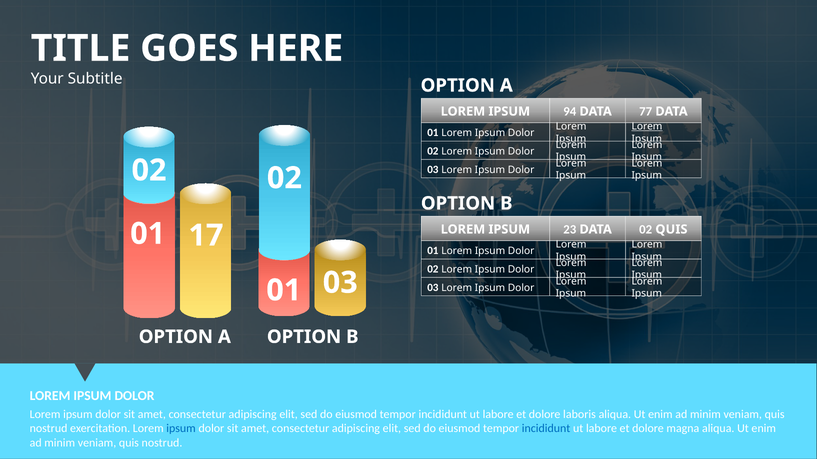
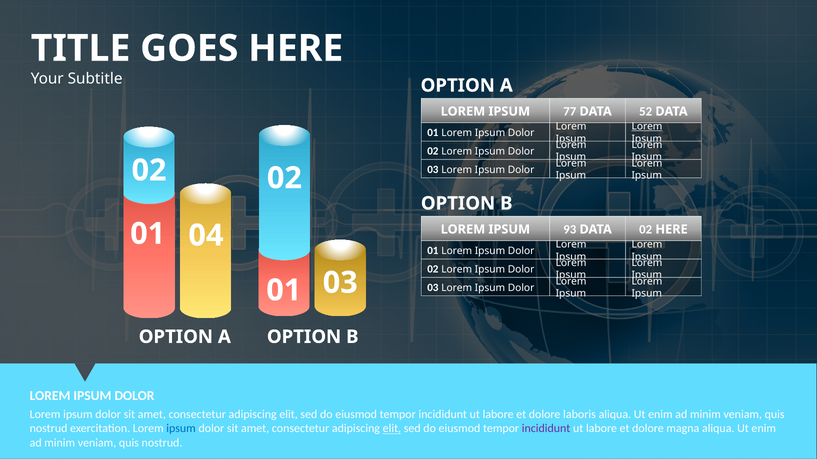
94: 94 -> 77 (570, 112)
77: 77 -> 52 (646, 112)
23: 23 -> 93 (570, 230)
02 QUIS: QUIS -> HERE (671, 230)
17: 17 -> 04 (206, 236)
elit underline: none -> present (392, 429)
incididunt colour: blue -> purple (546, 429)
